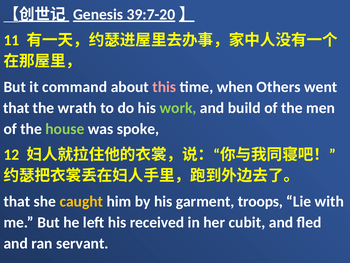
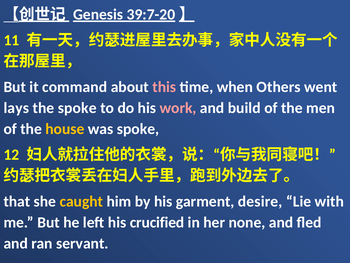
that: that -> lays (16, 108)
the wrath: wrath -> spoke (77, 108)
work colour: light green -> pink (178, 108)
house colour: light green -> yellow (65, 129)
troops: troops -> desire (260, 201)
received: received -> crucified (157, 222)
cubit: cubit -> none (247, 222)
